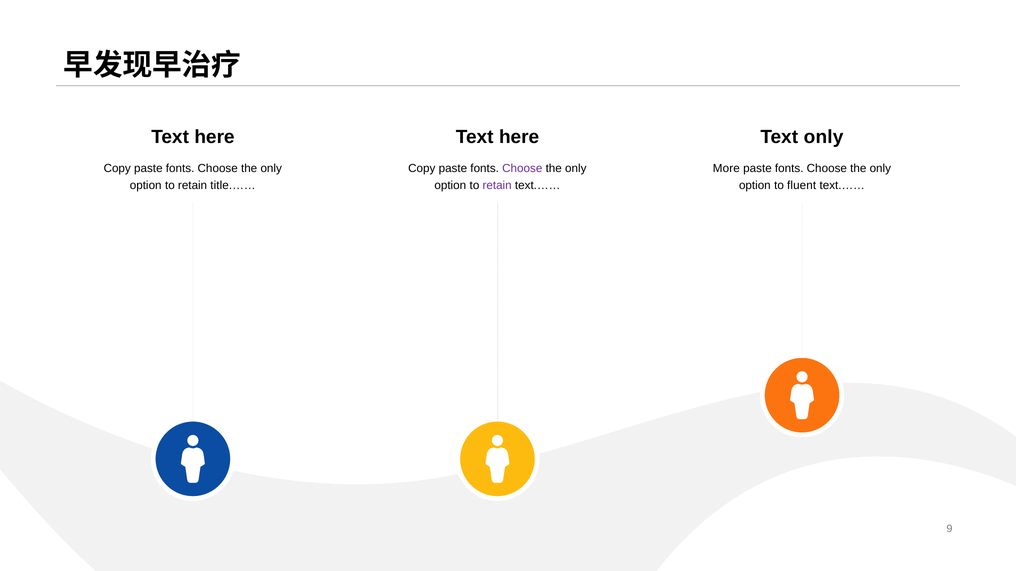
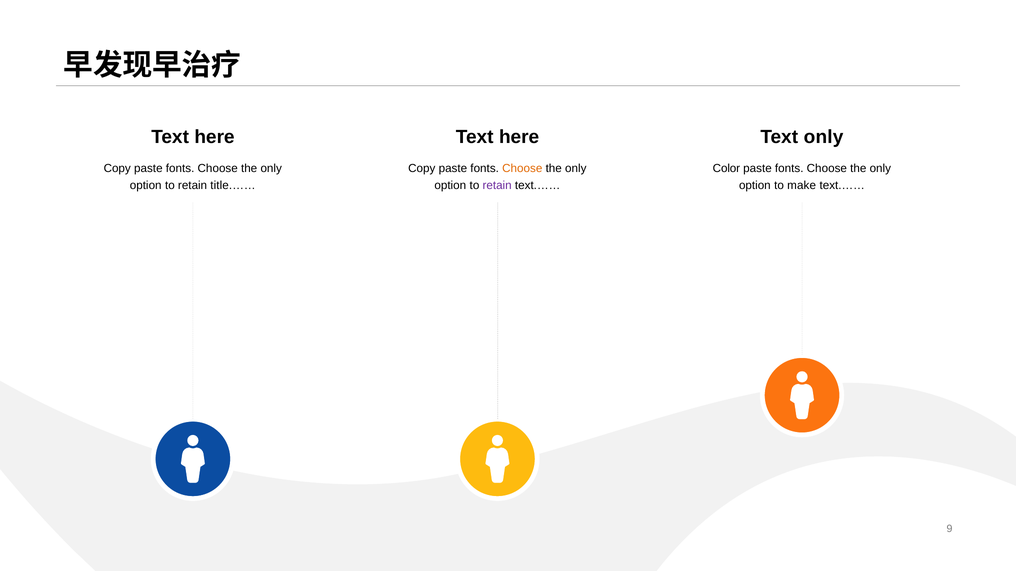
Choose colour: purple -> orange (522, 169)
More: More -> Color (726, 169)
fluent: fluent -> make (802, 186)
